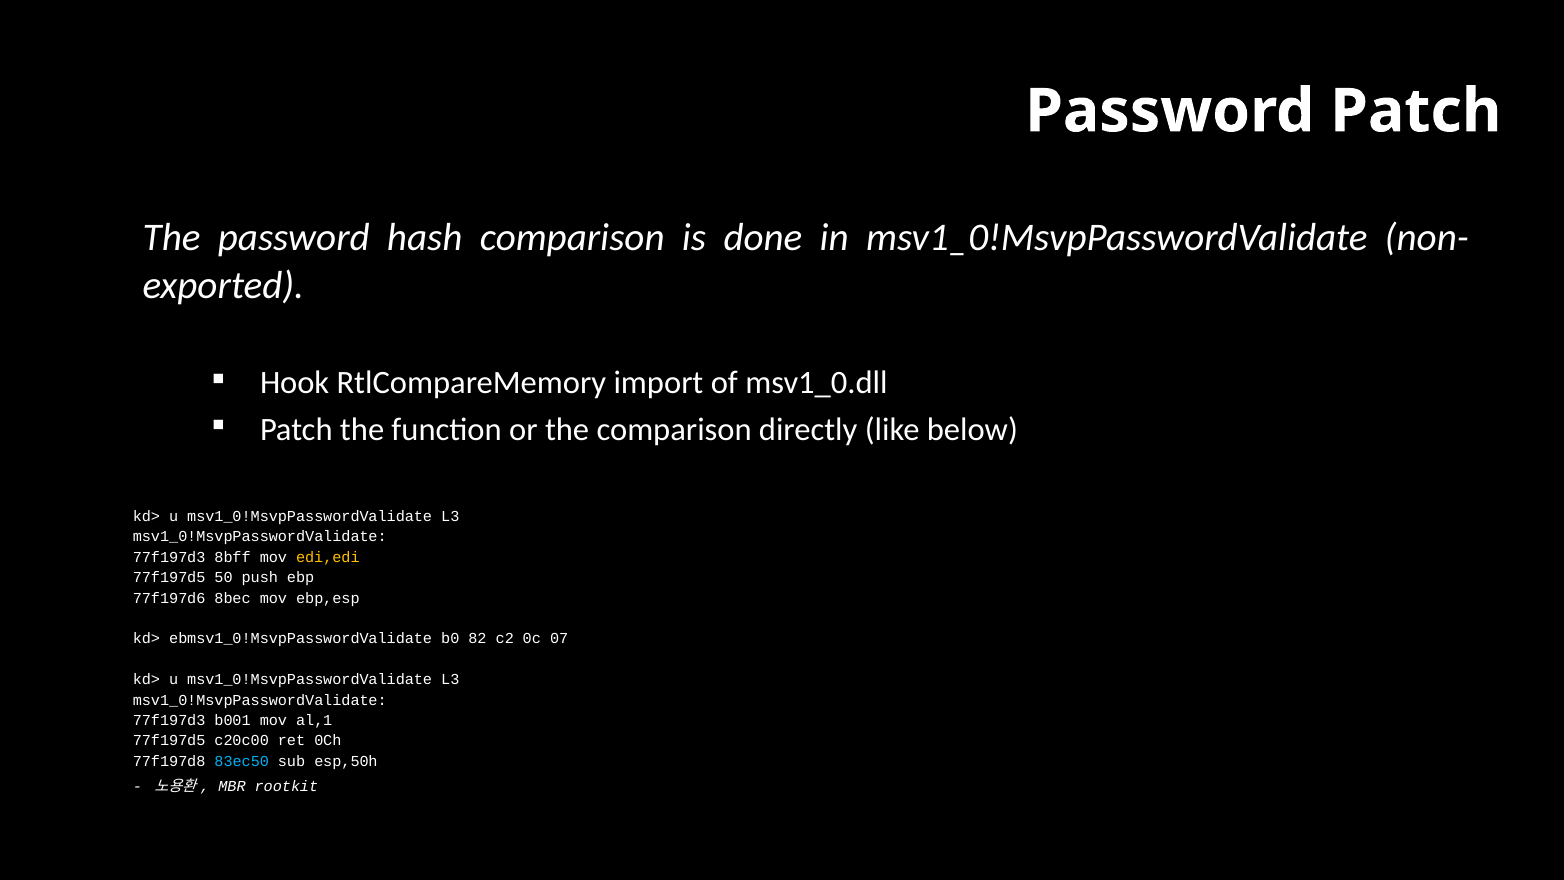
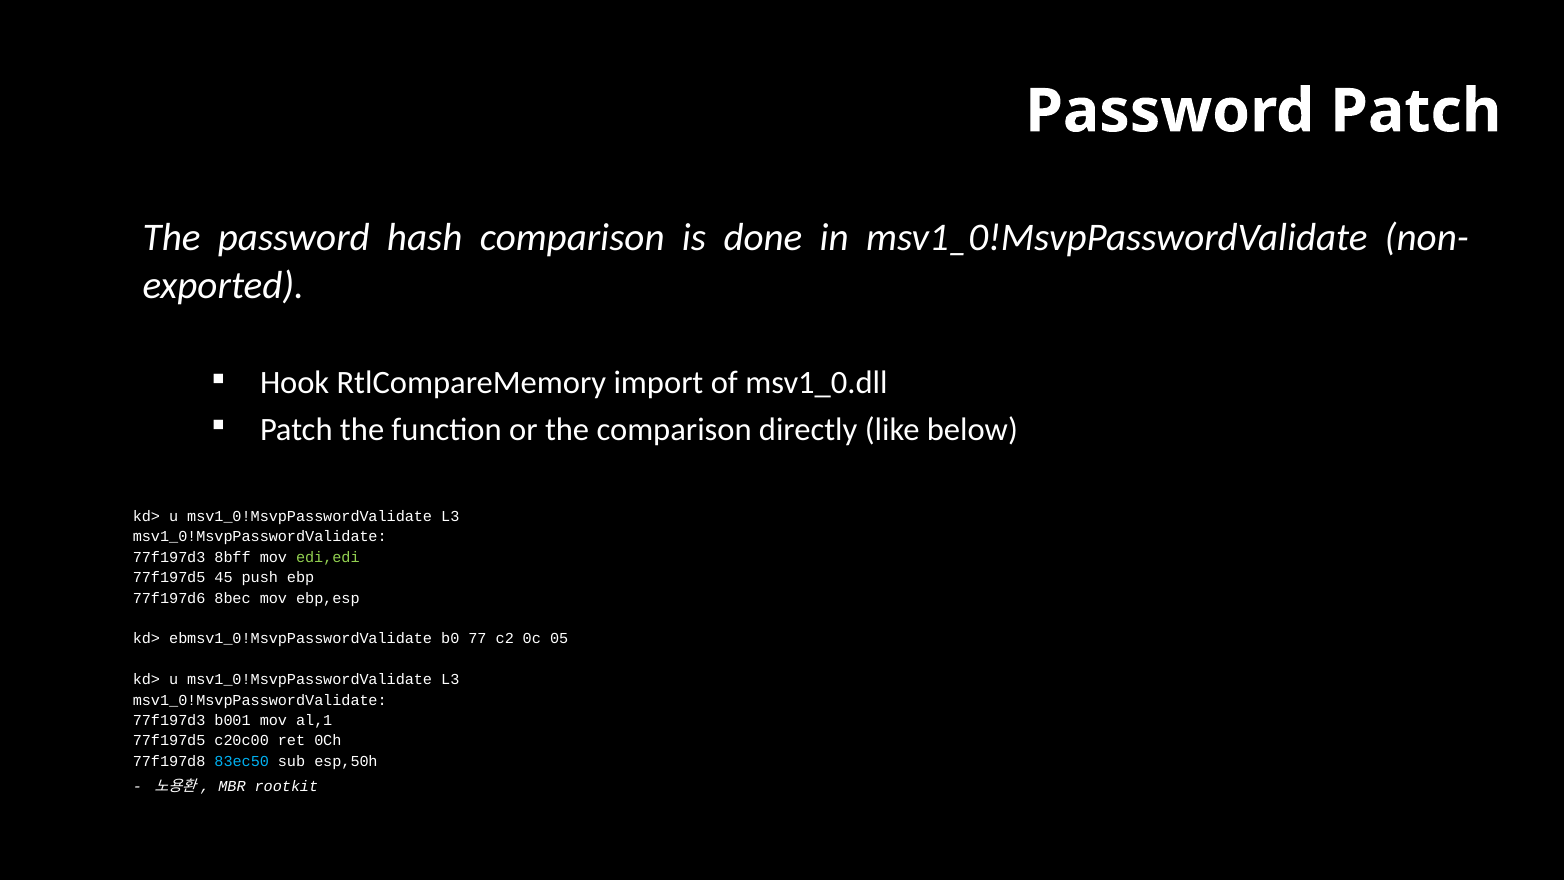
edi,edi colour: yellow -> light green (328, 557)
50: 50 -> 45 (224, 578)
82: 82 -> 77 (477, 639)
07: 07 -> 05 (559, 639)
